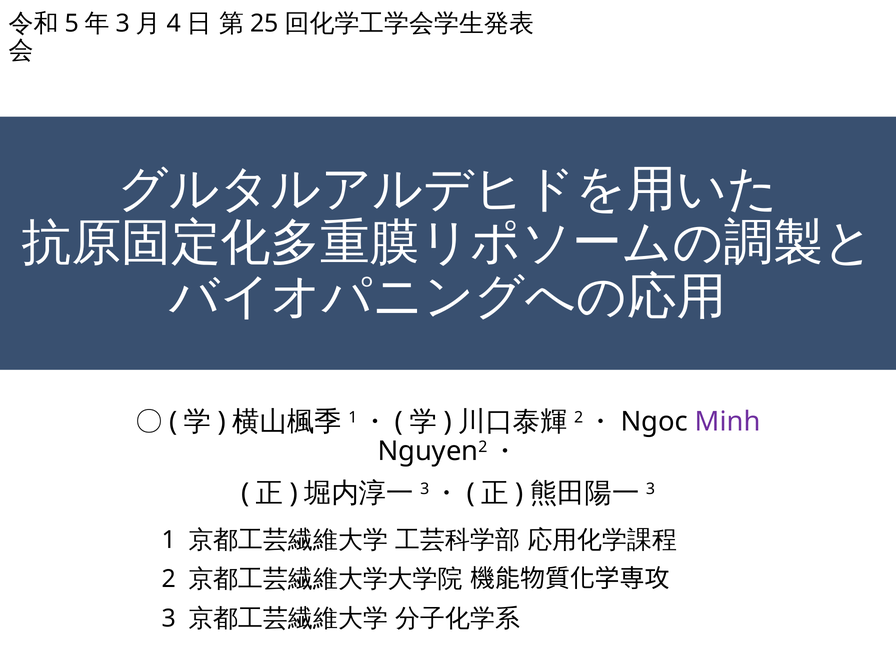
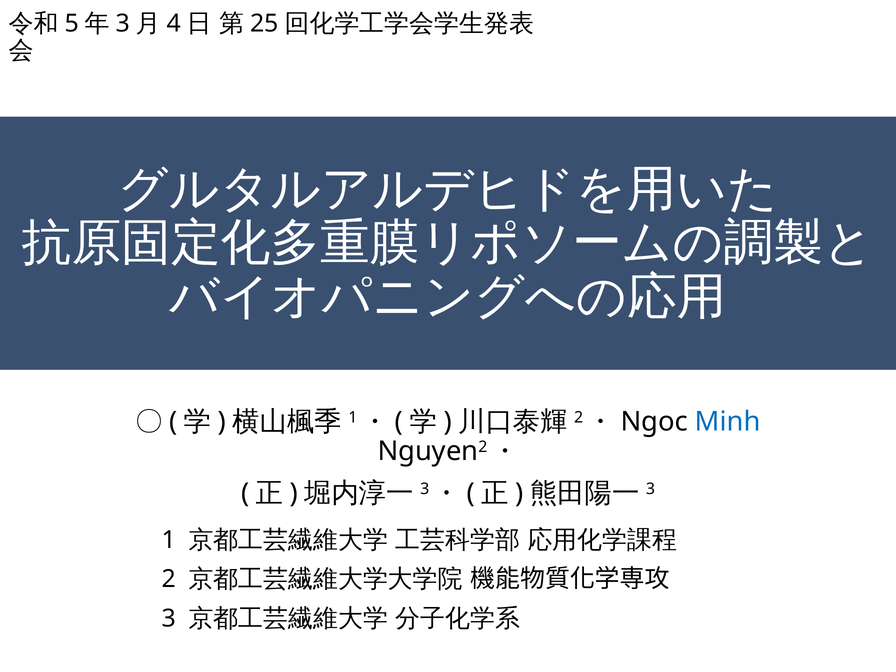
Minh colour: purple -> blue (728, 422)
